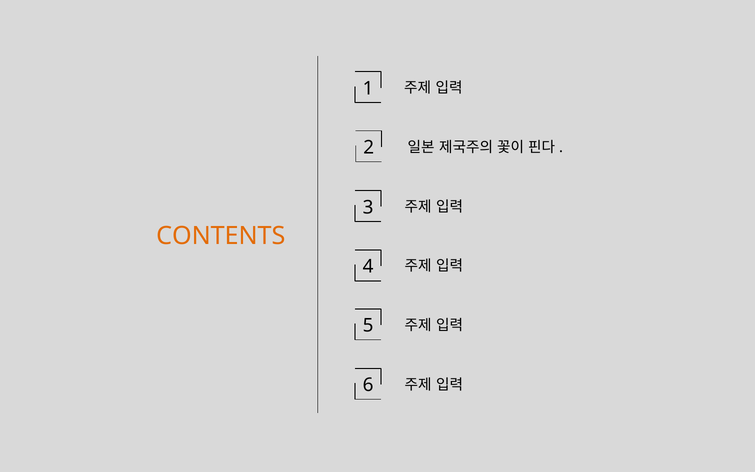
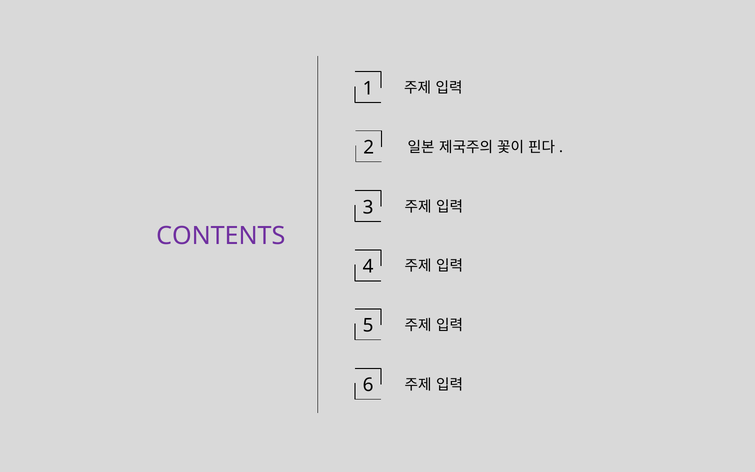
CONTENTS colour: orange -> purple (221, 236)
